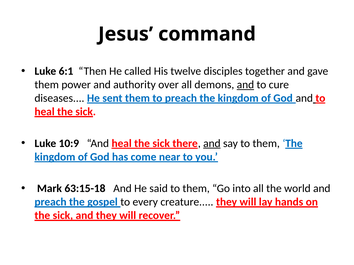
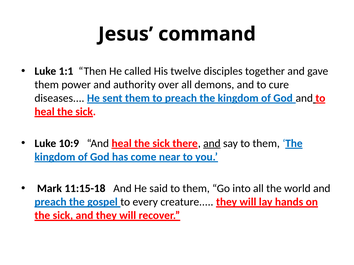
6:1: 6:1 -> 1:1 (66, 71)
and underline: present -> none (245, 85)
63:15-18: 63:15-18 -> 11:15-18 (85, 189)
